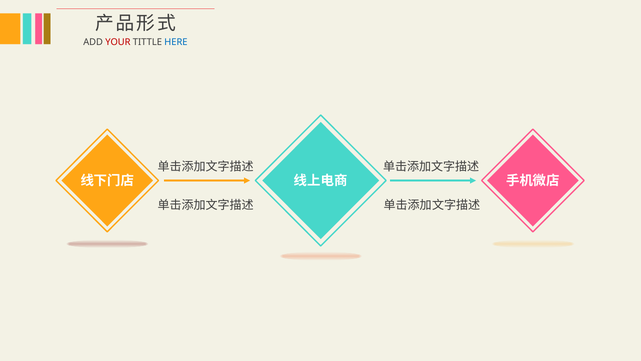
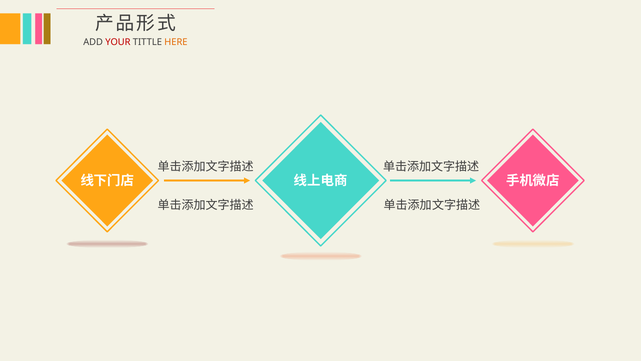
HERE colour: blue -> orange (176, 42)
